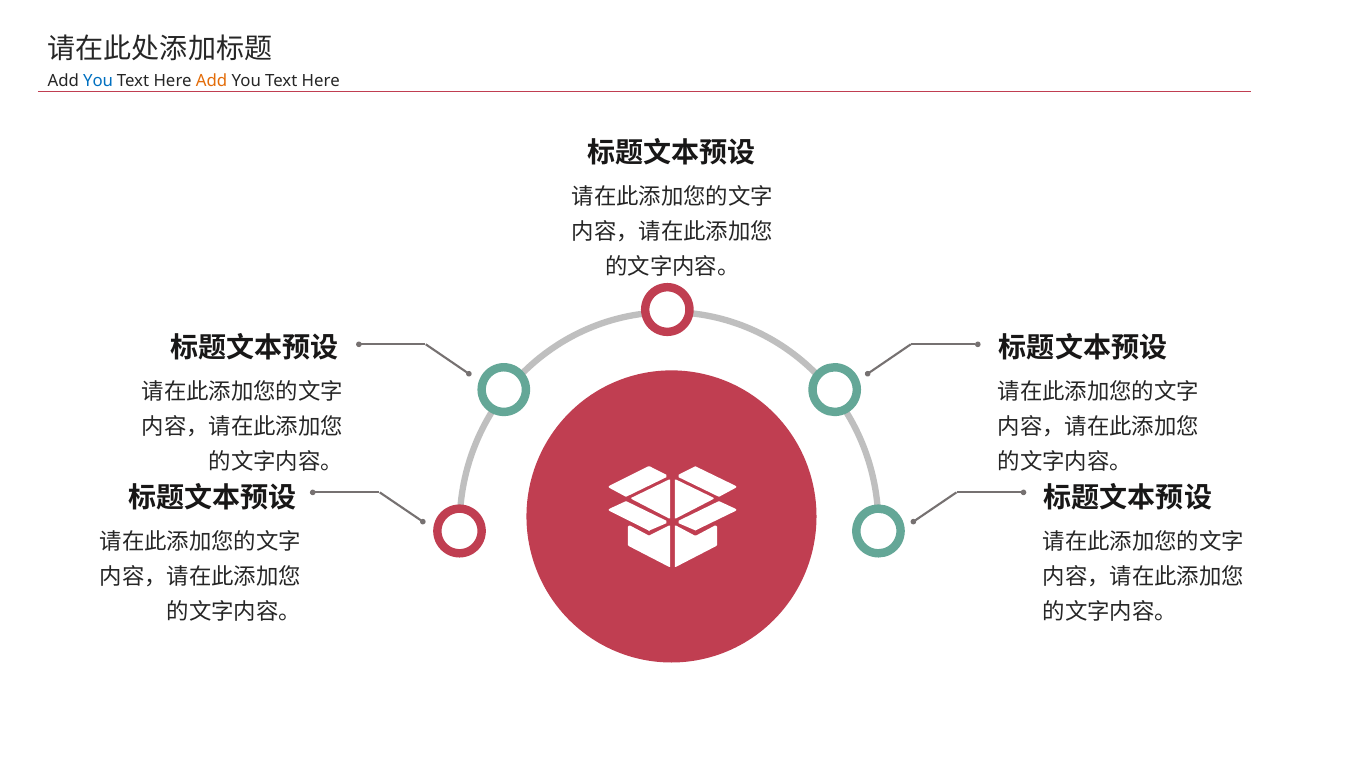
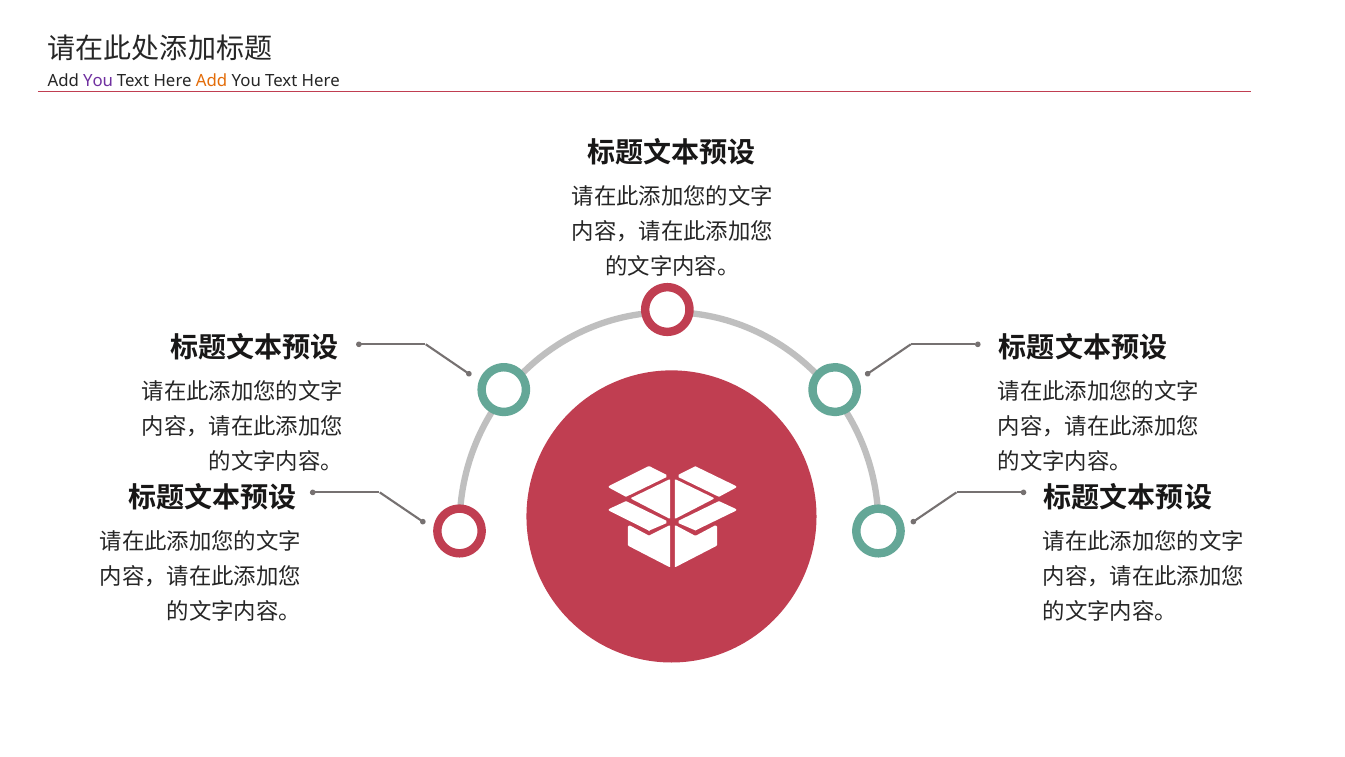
You colour: blue -> purple (98, 80)
